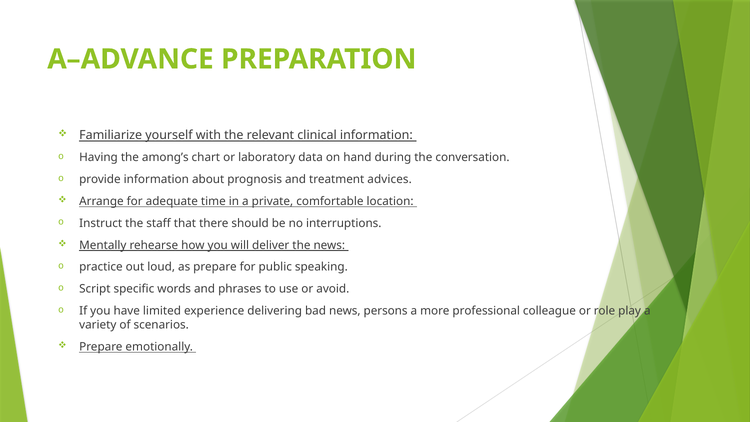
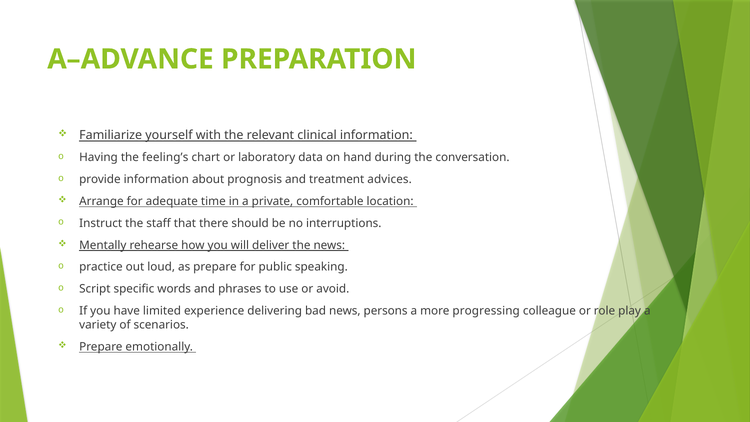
among’s: among’s -> feeling’s (165, 158)
professional: professional -> progressing (486, 311)
